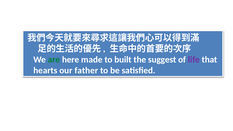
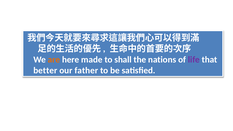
are colour: green -> orange (54, 60)
built: built -> shall (123, 60)
suggest: suggest -> nations (162, 60)
hearts: hearts -> better (45, 71)
